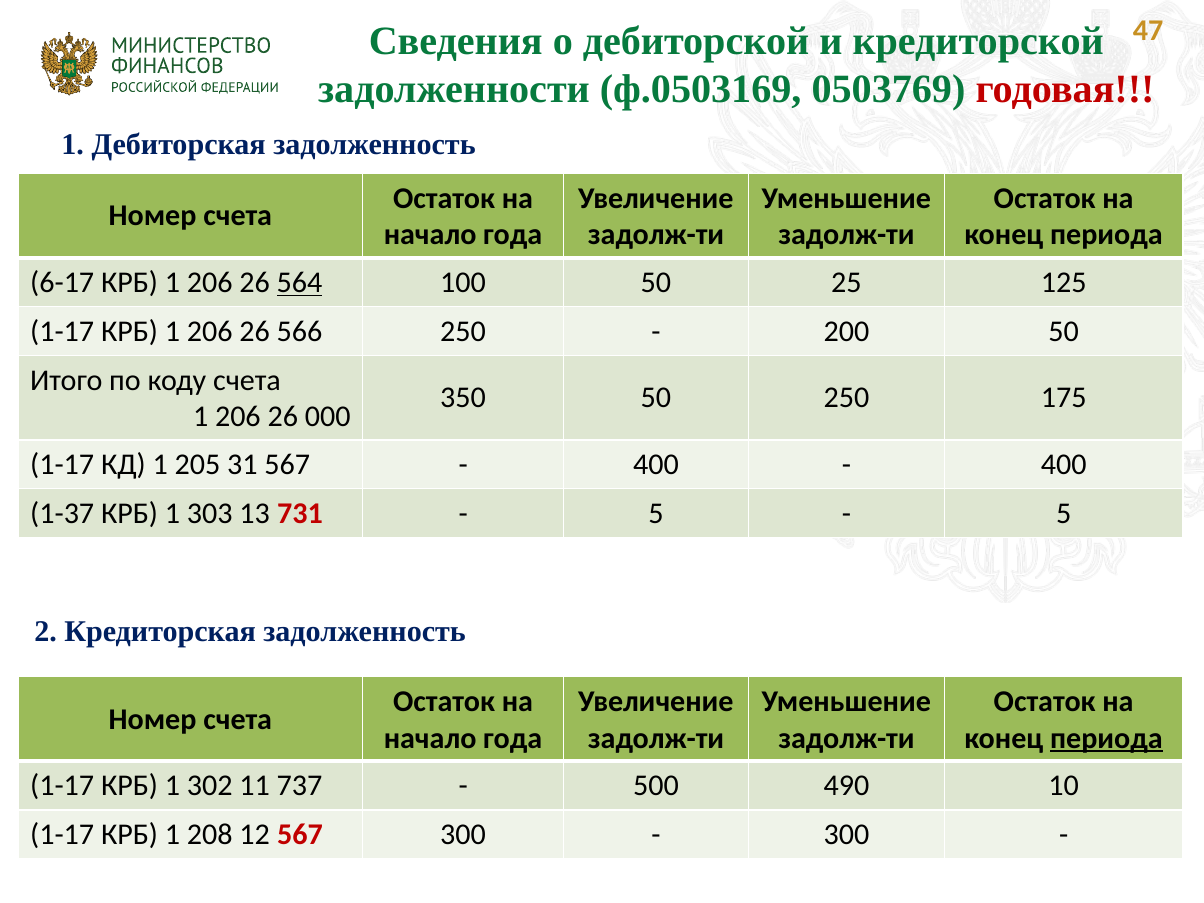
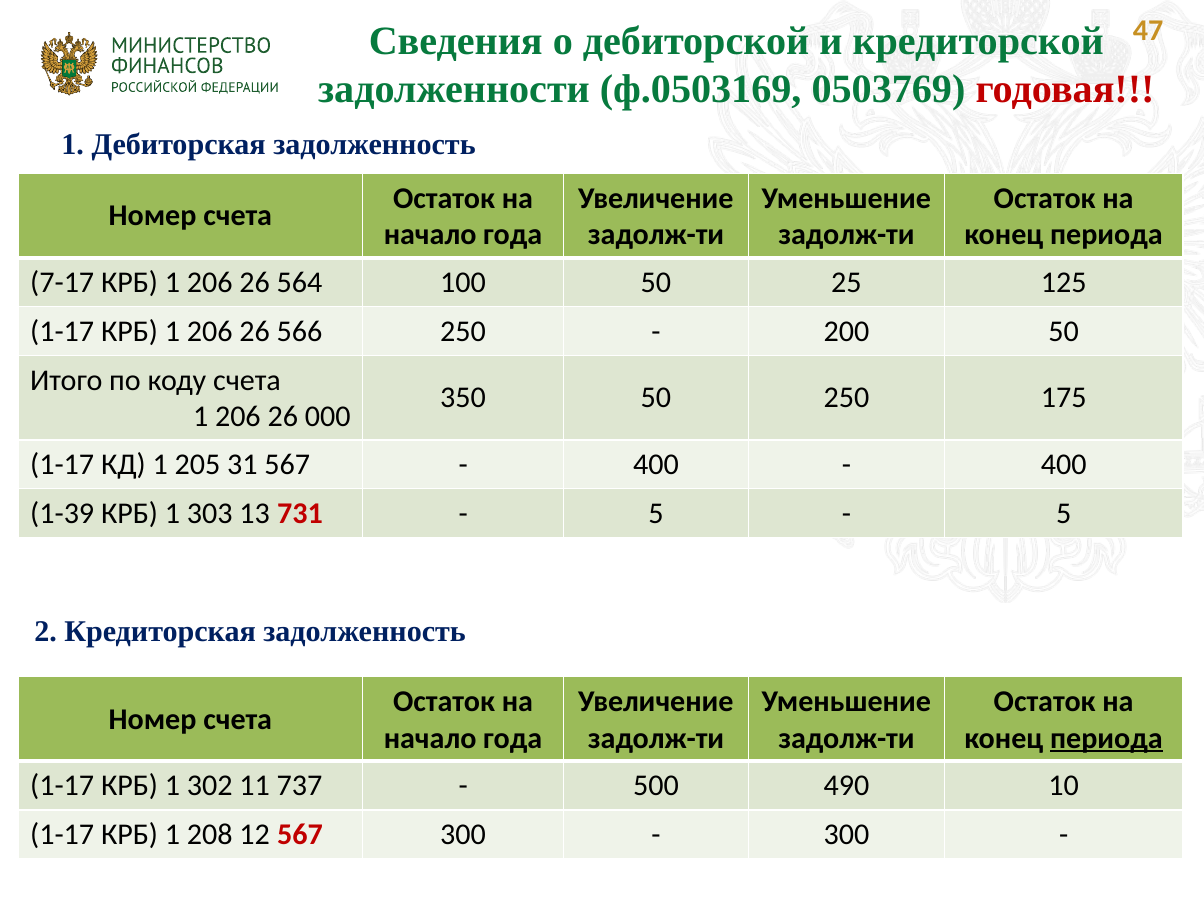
6-17: 6-17 -> 7-17 (62, 283)
564 underline: present -> none (300, 283)
1-37: 1-37 -> 1-39 (62, 513)
